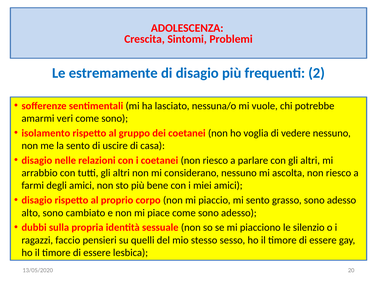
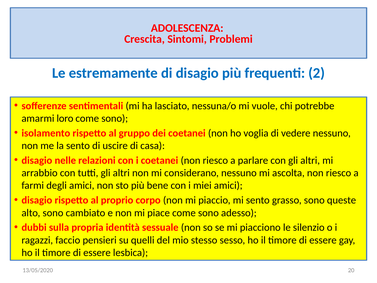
veri: veri -> loro (65, 118)
grasso sono adesso: adesso -> queste (342, 200)
